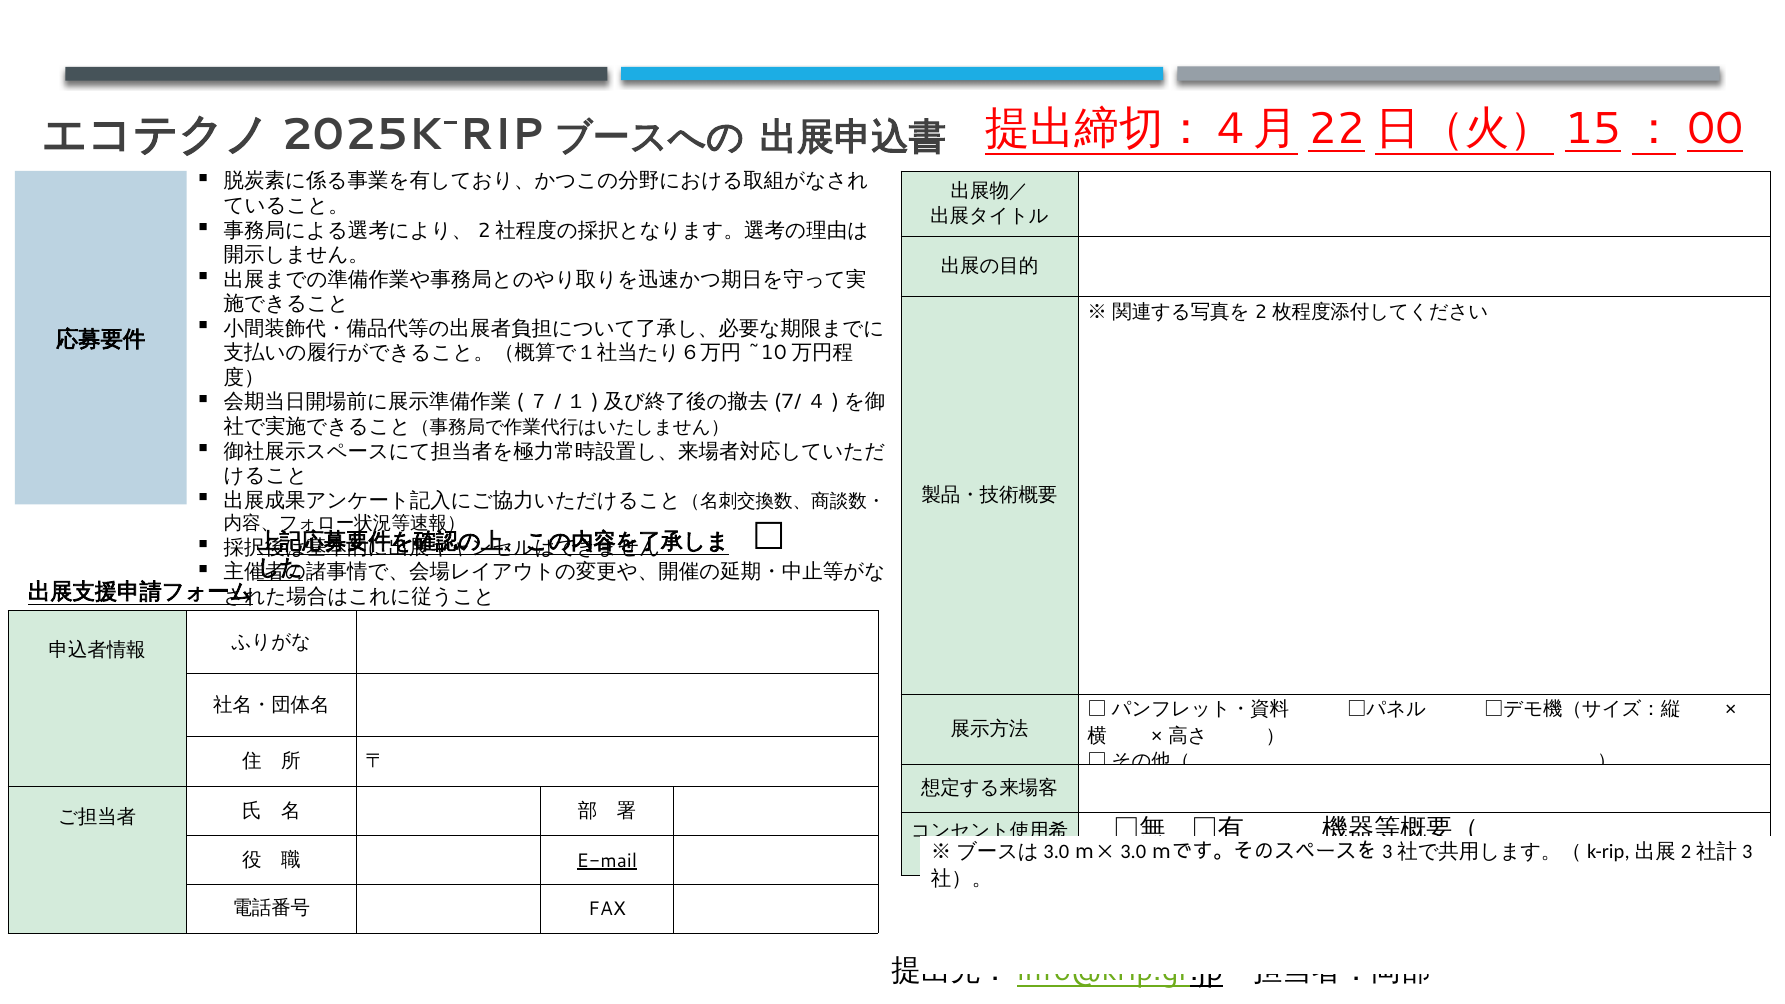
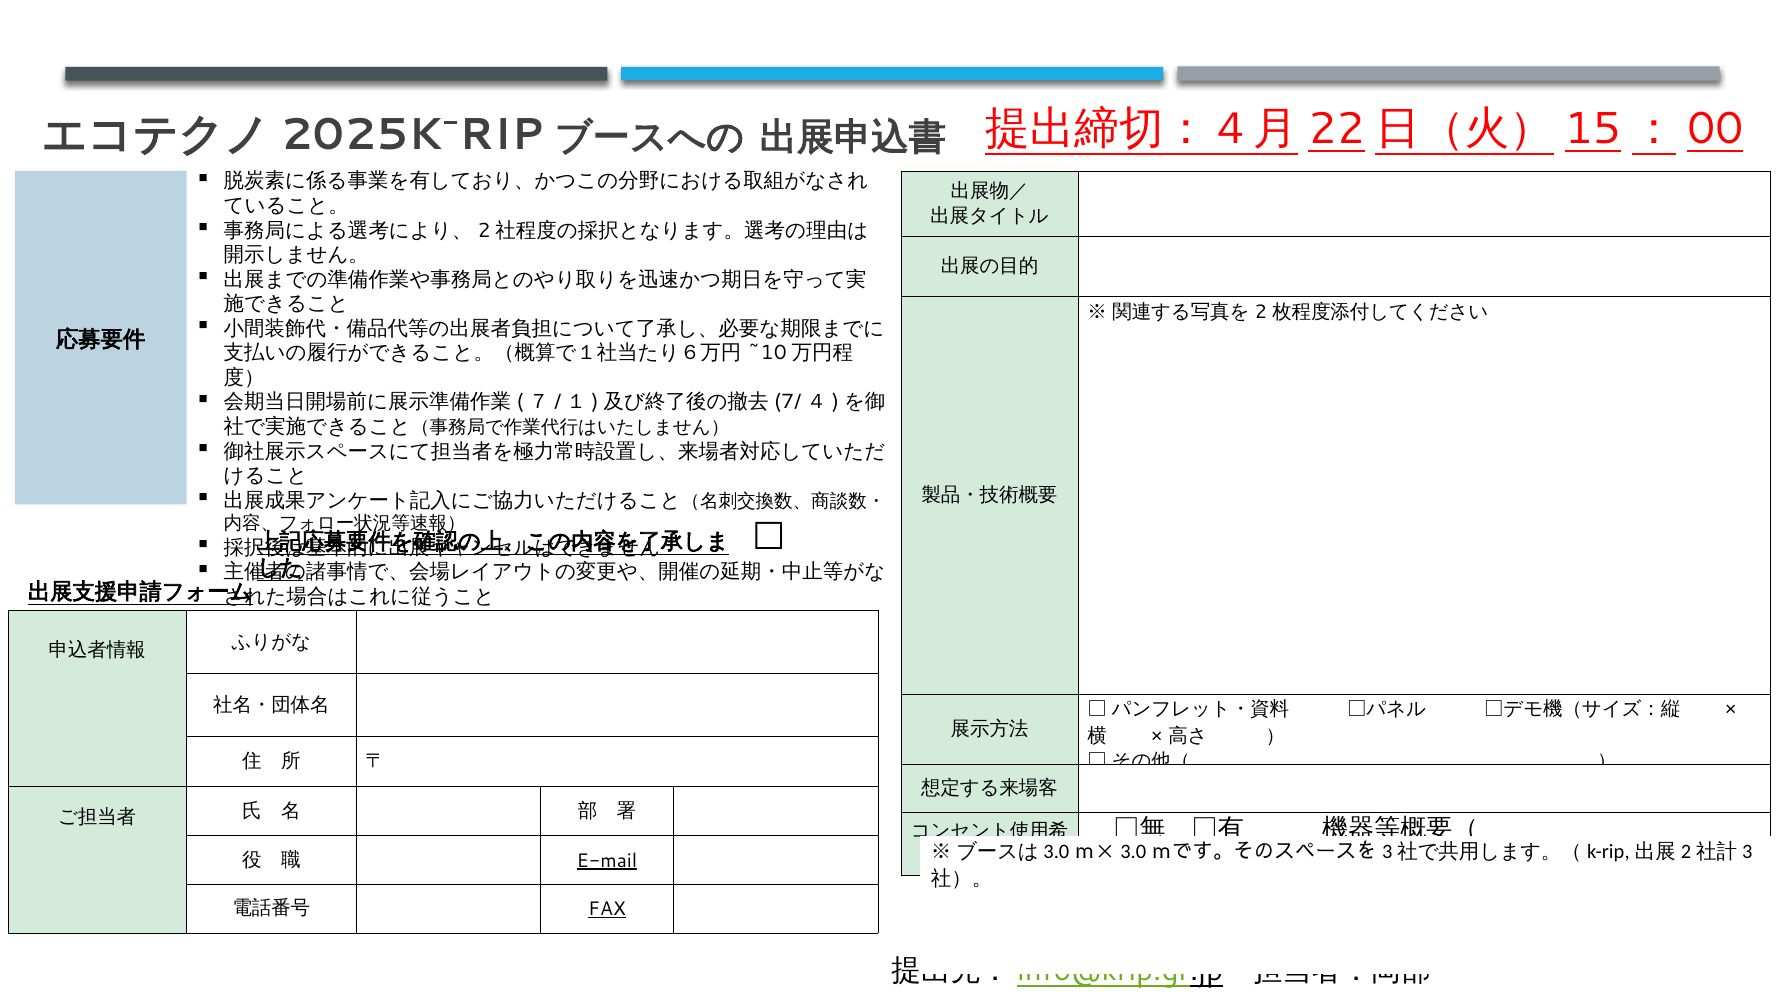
FAX underline: none -> present (607, 909)
